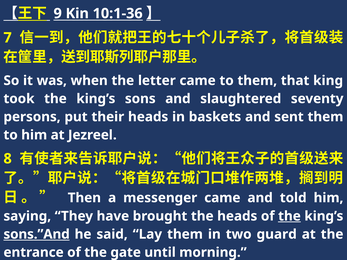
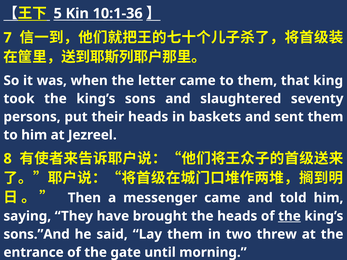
9: 9 -> 5 (58, 13)
sons.”And underline: present -> none (37, 234)
guard: guard -> threw (277, 234)
